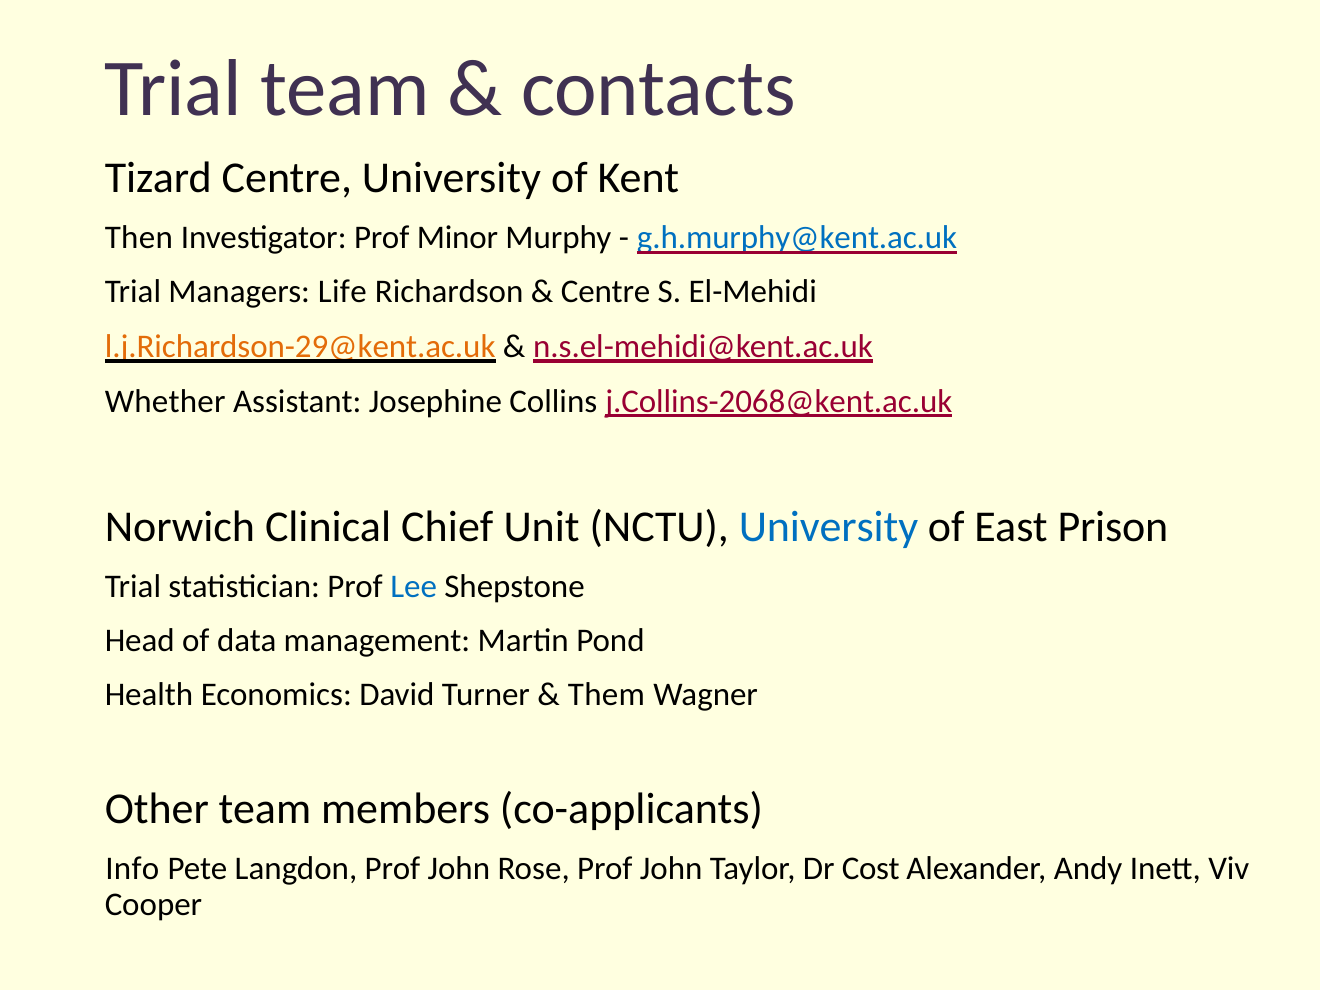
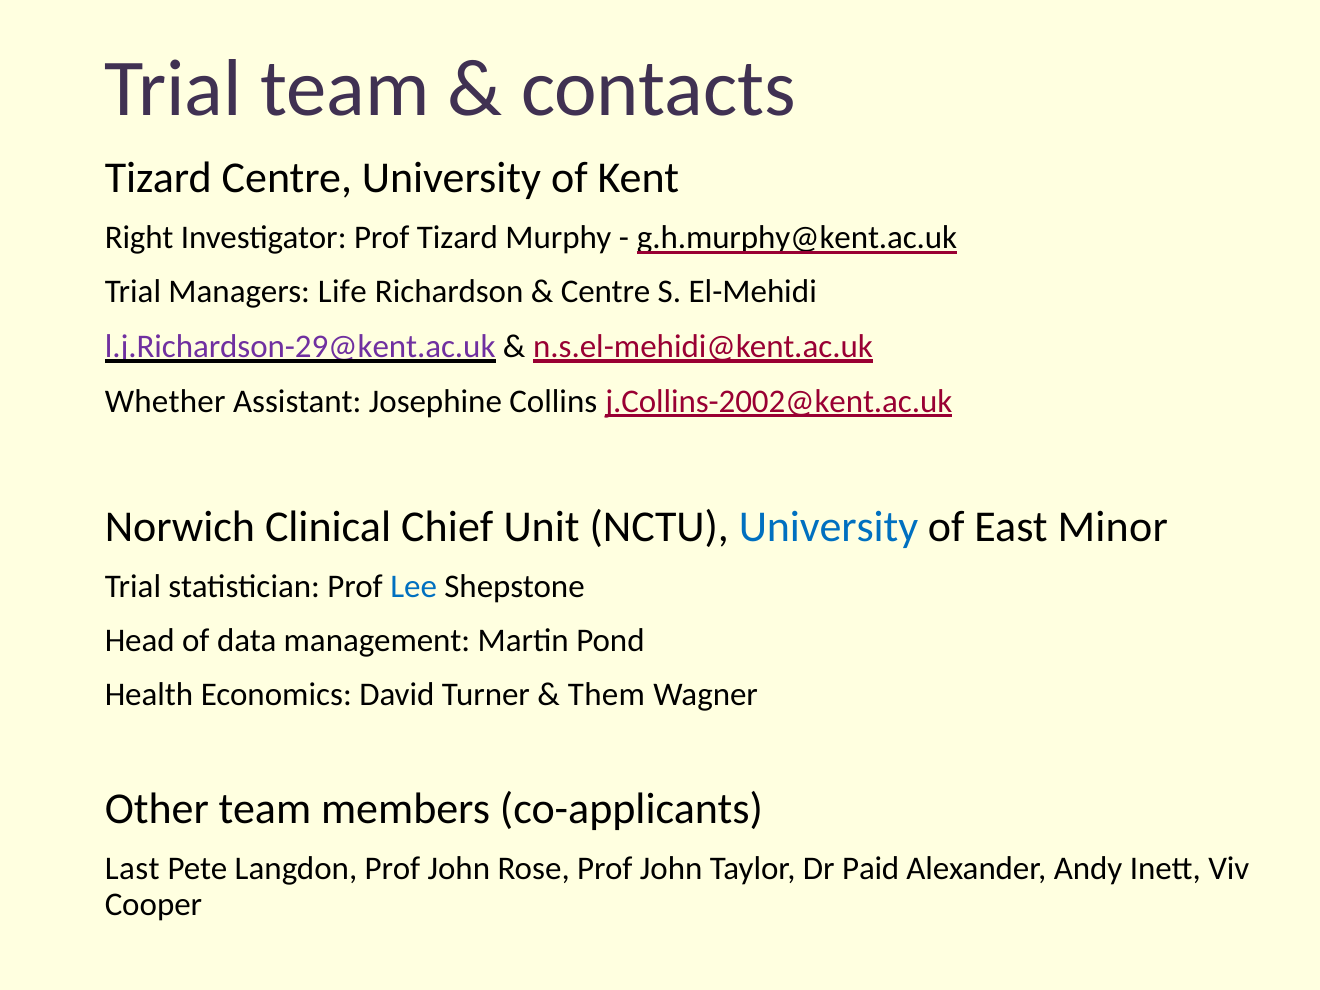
Then: Then -> Right (139, 238)
Prof Minor: Minor -> Tizard (457, 238)
g.h.murphy@kent.ac.uk colour: blue -> black (797, 238)
l.j.Richardson-29@kent.ac.uk colour: orange -> purple (300, 347)
j.Collins-2068@kent.ac.uk: j.Collins-2068@kent.ac.uk -> j.Collins-2002@kent.ac.uk (779, 401)
Prison: Prison -> Minor (1113, 527)
Info: Info -> Last (132, 869)
Cost: Cost -> Paid (871, 869)
